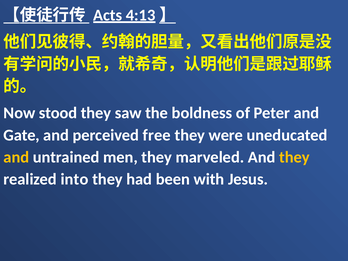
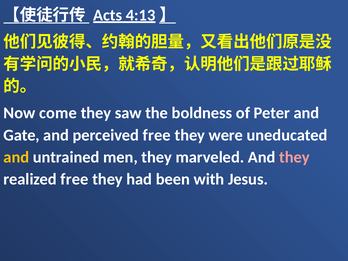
stood: stood -> come (58, 113)
they colour: yellow -> pink (294, 157)
realized into: into -> free (74, 179)
